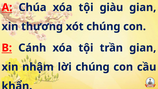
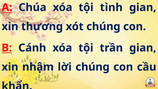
giàu: giàu -> tình (111, 7)
